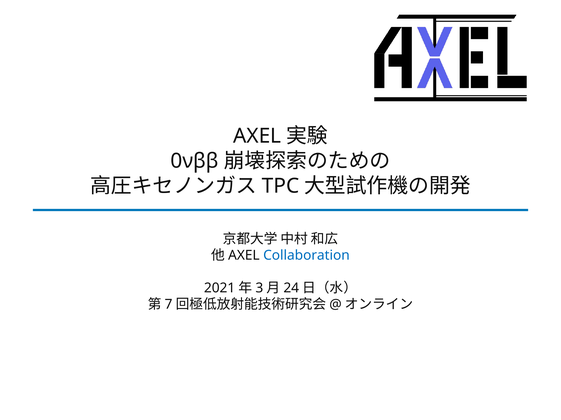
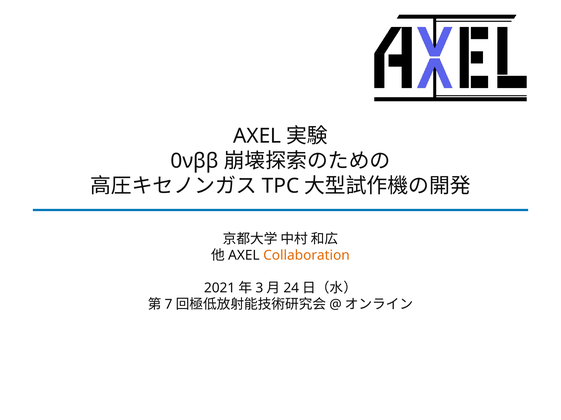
Collaboration colour: blue -> orange (306, 256)
